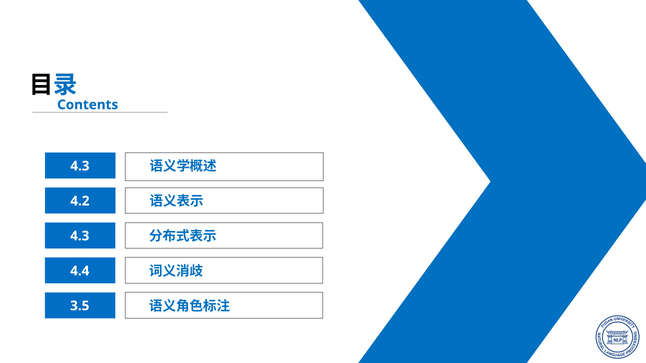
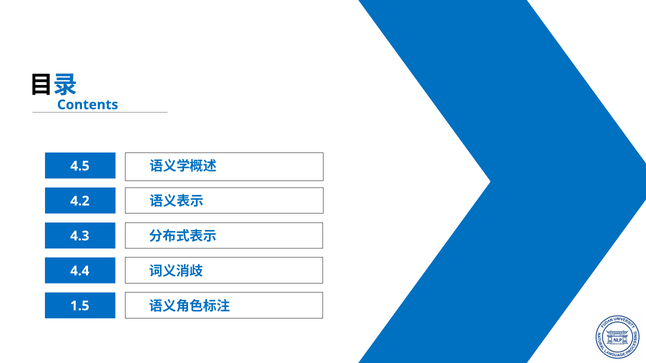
4.3: 4.3 -> 4.5 (80, 166)
3.5: 3.5 -> 1.5 (80, 306)
